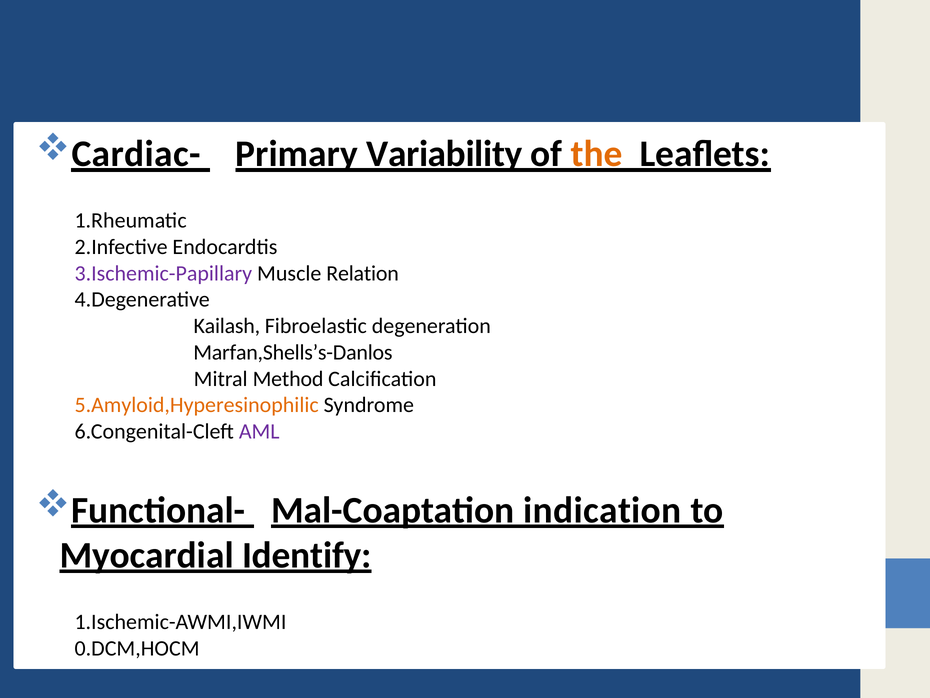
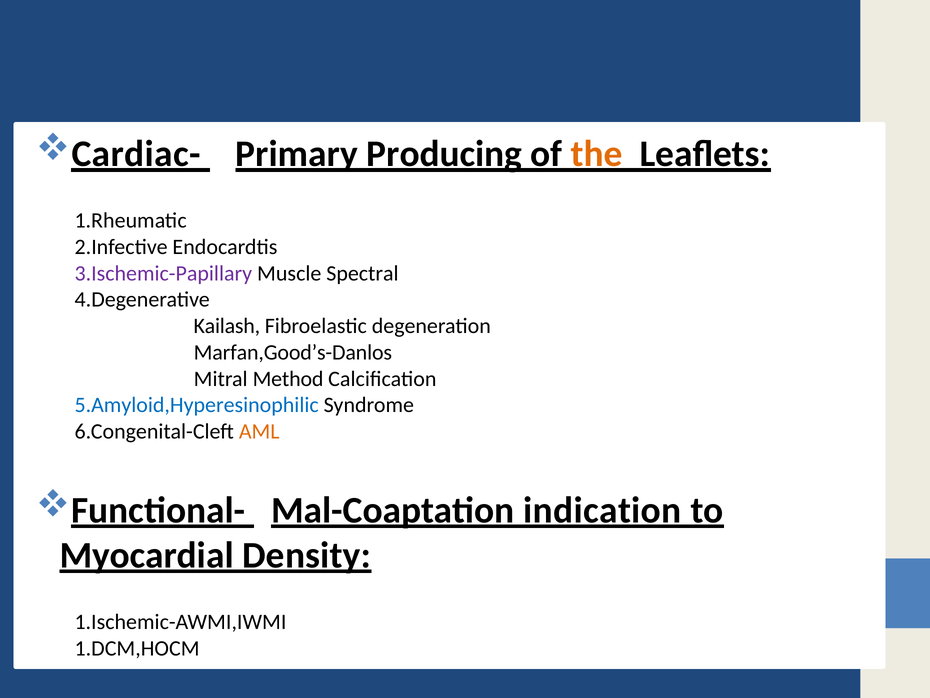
Variability: Variability -> Producing (444, 154)
Relation: Relation -> Spectral (362, 273)
Marfan,Shells’s-Danlos: Marfan,Shells’s-Danlos -> Marfan,Good’s-Danlos (293, 352)
5.Amyloid,Hyperesinophilic colour: orange -> blue (197, 405)
AML colour: purple -> orange (259, 431)
Identify: Identify -> Density (307, 555)
0.DCM,HOCM: 0.DCM,HOCM -> 1.DCM,HOCM (137, 648)
